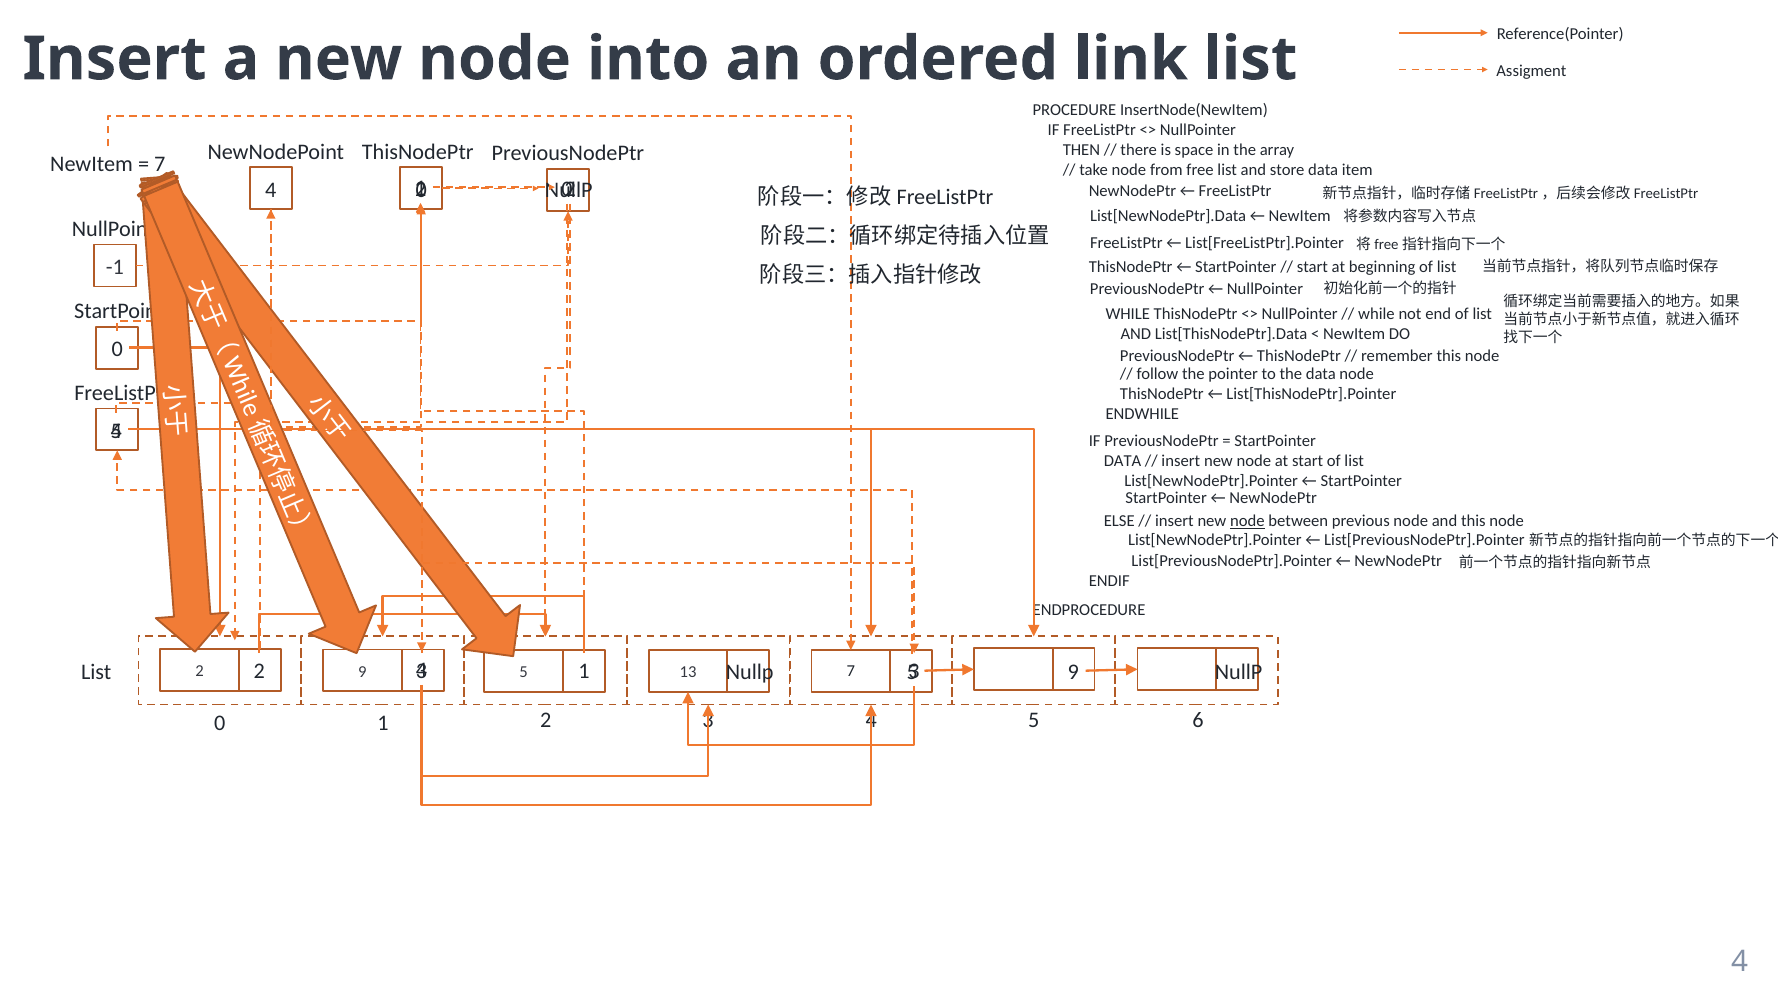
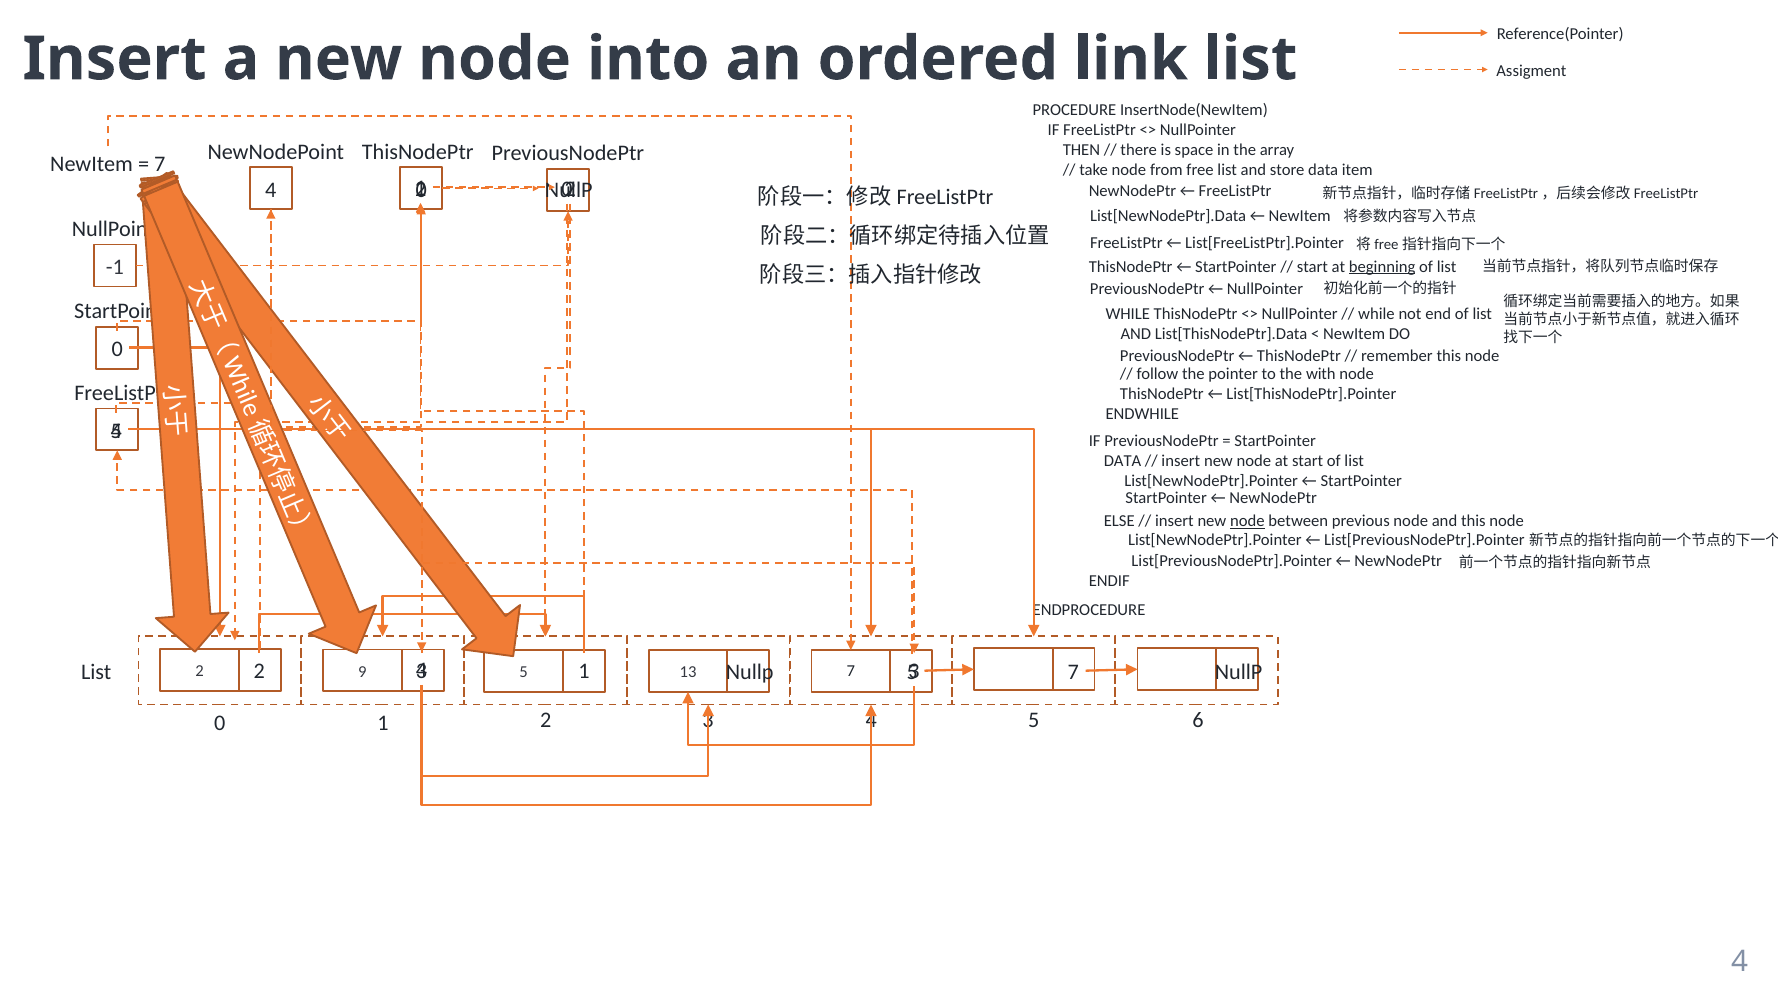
beginning underline: none -> present (1382, 267)
the data: data -> with (1321, 374)
9: 9 -> 7 (1073, 672)
